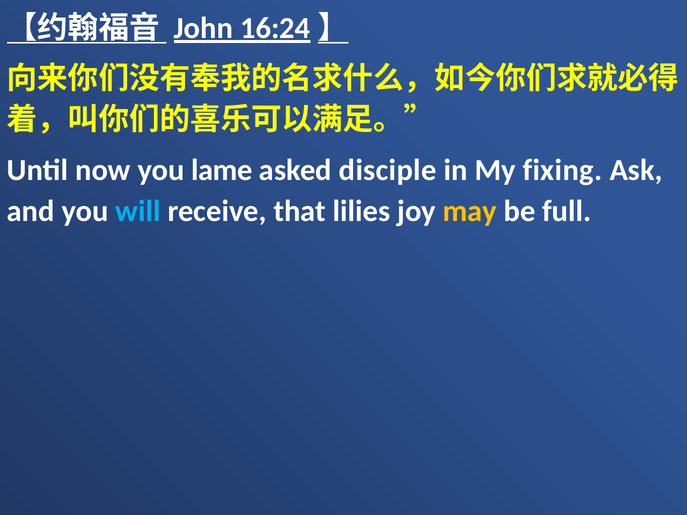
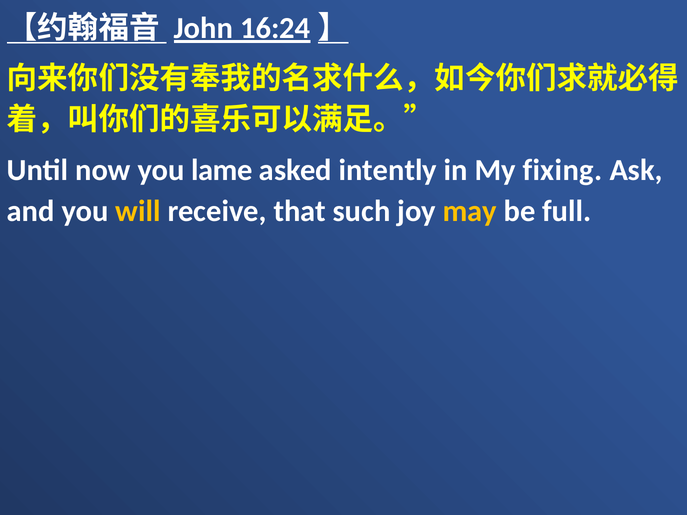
disciple: disciple -> intently (388, 170)
will colour: light blue -> yellow (138, 211)
lilies: lilies -> such (362, 211)
